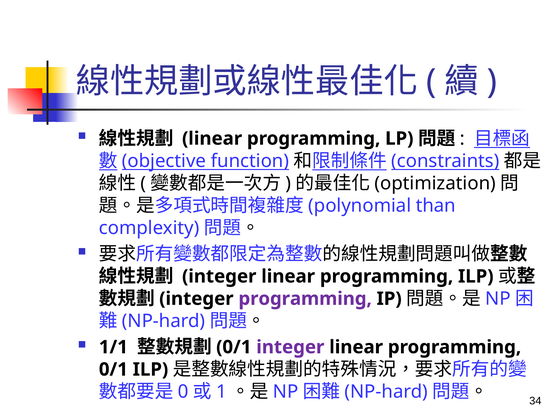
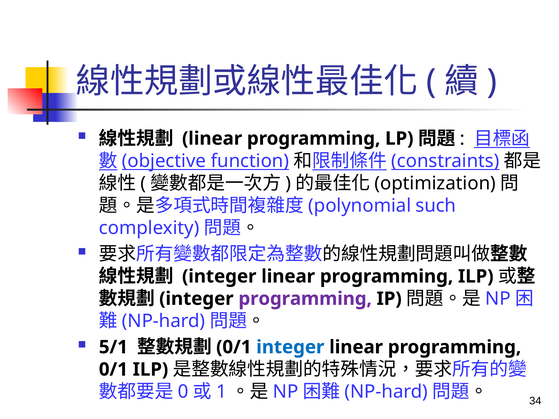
than: than -> such (436, 206)
1/1: 1/1 -> 5/1 (113, 347)
integer colour: purple -> blue (290, 347)
